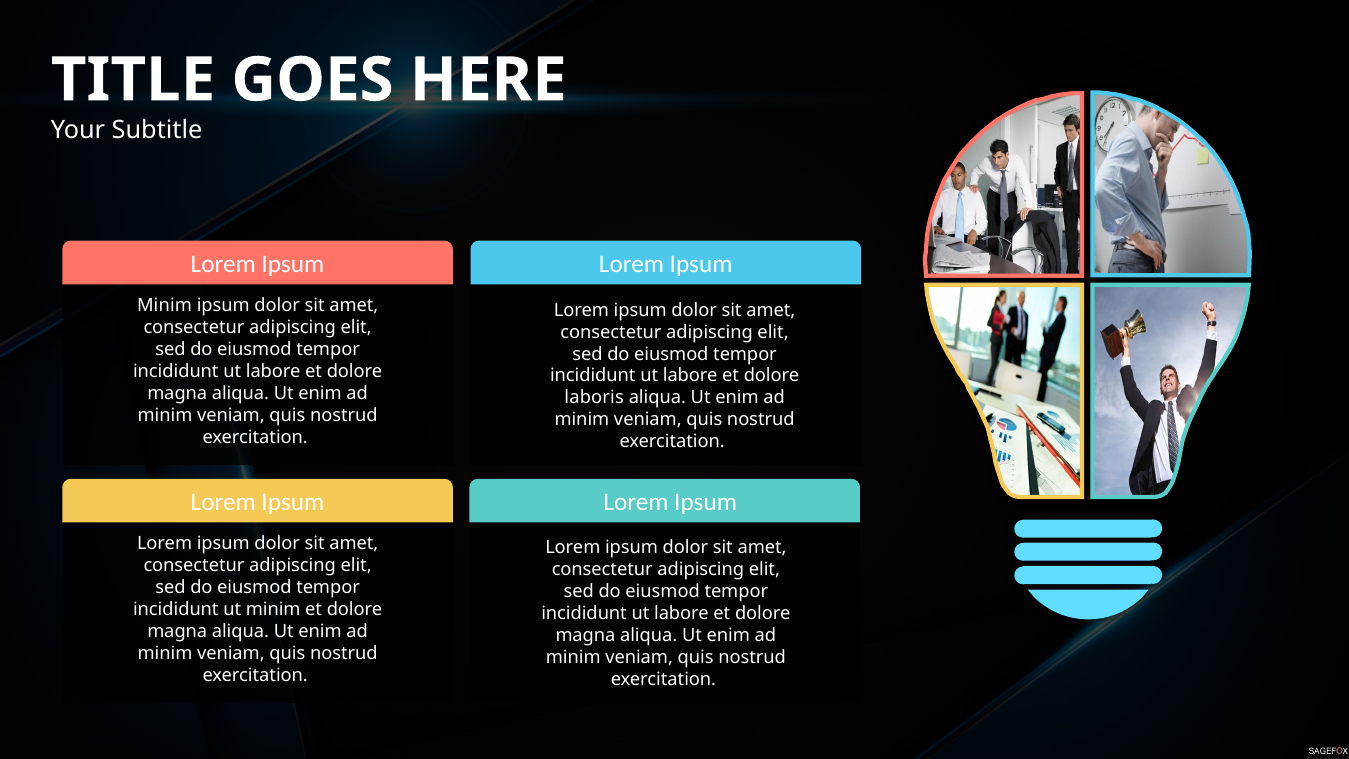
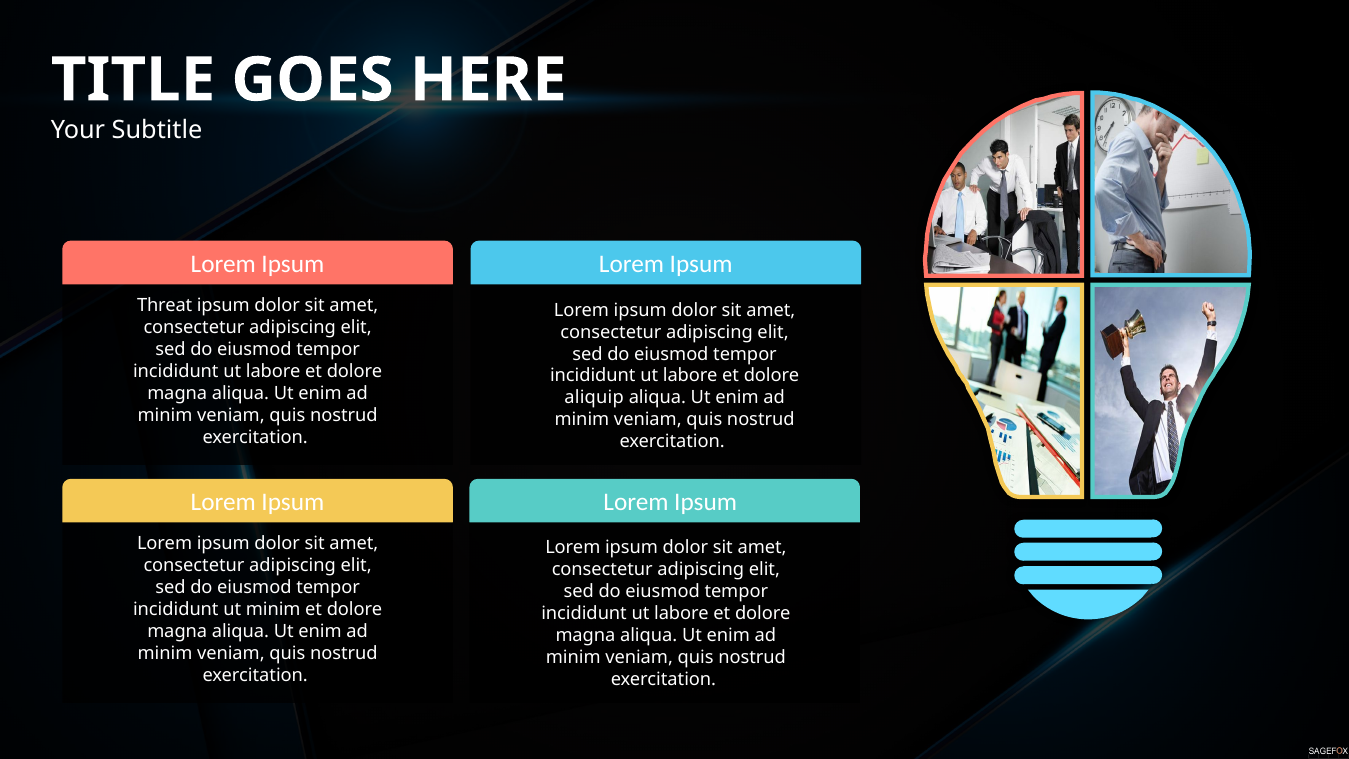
Minim: Minim -> Threat (165, 305)
laboris: laboris -> aliquip (594, 398)
